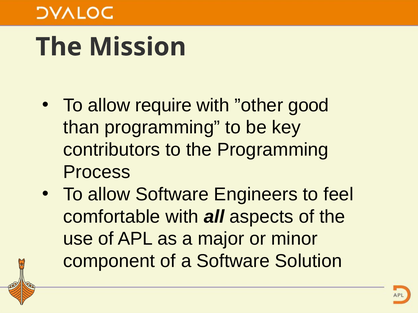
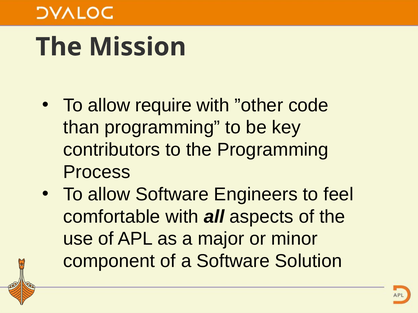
good: good -> code (308, 105)
